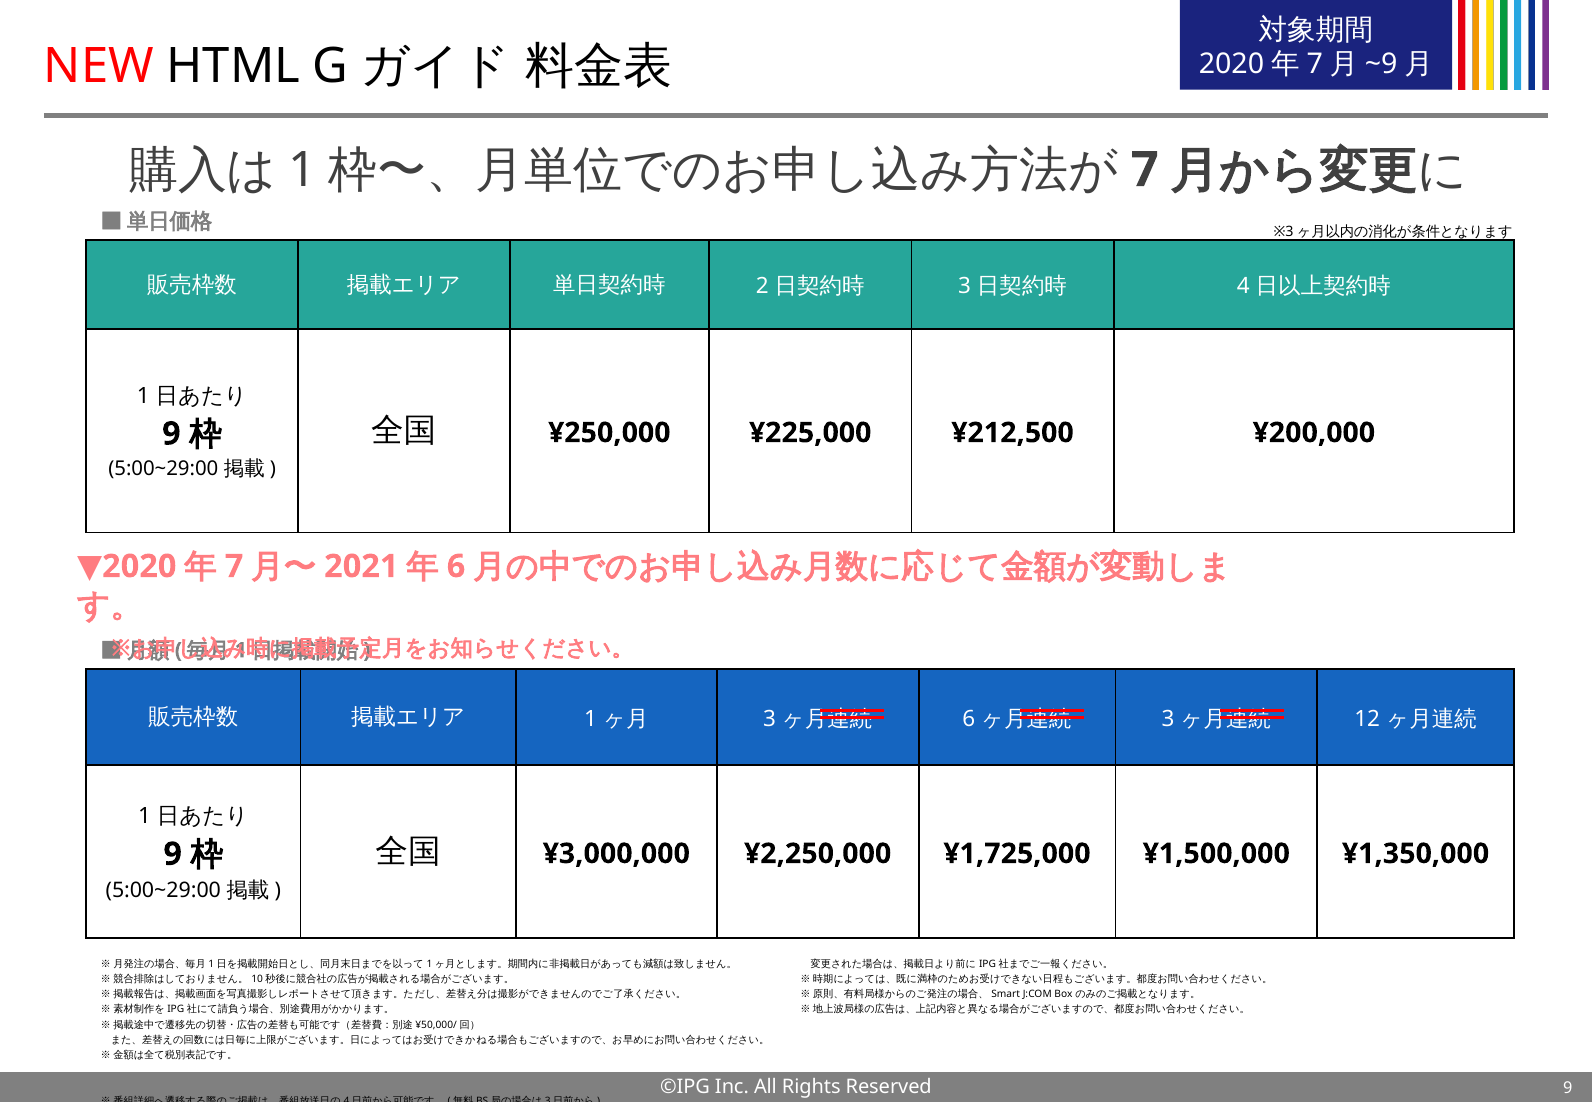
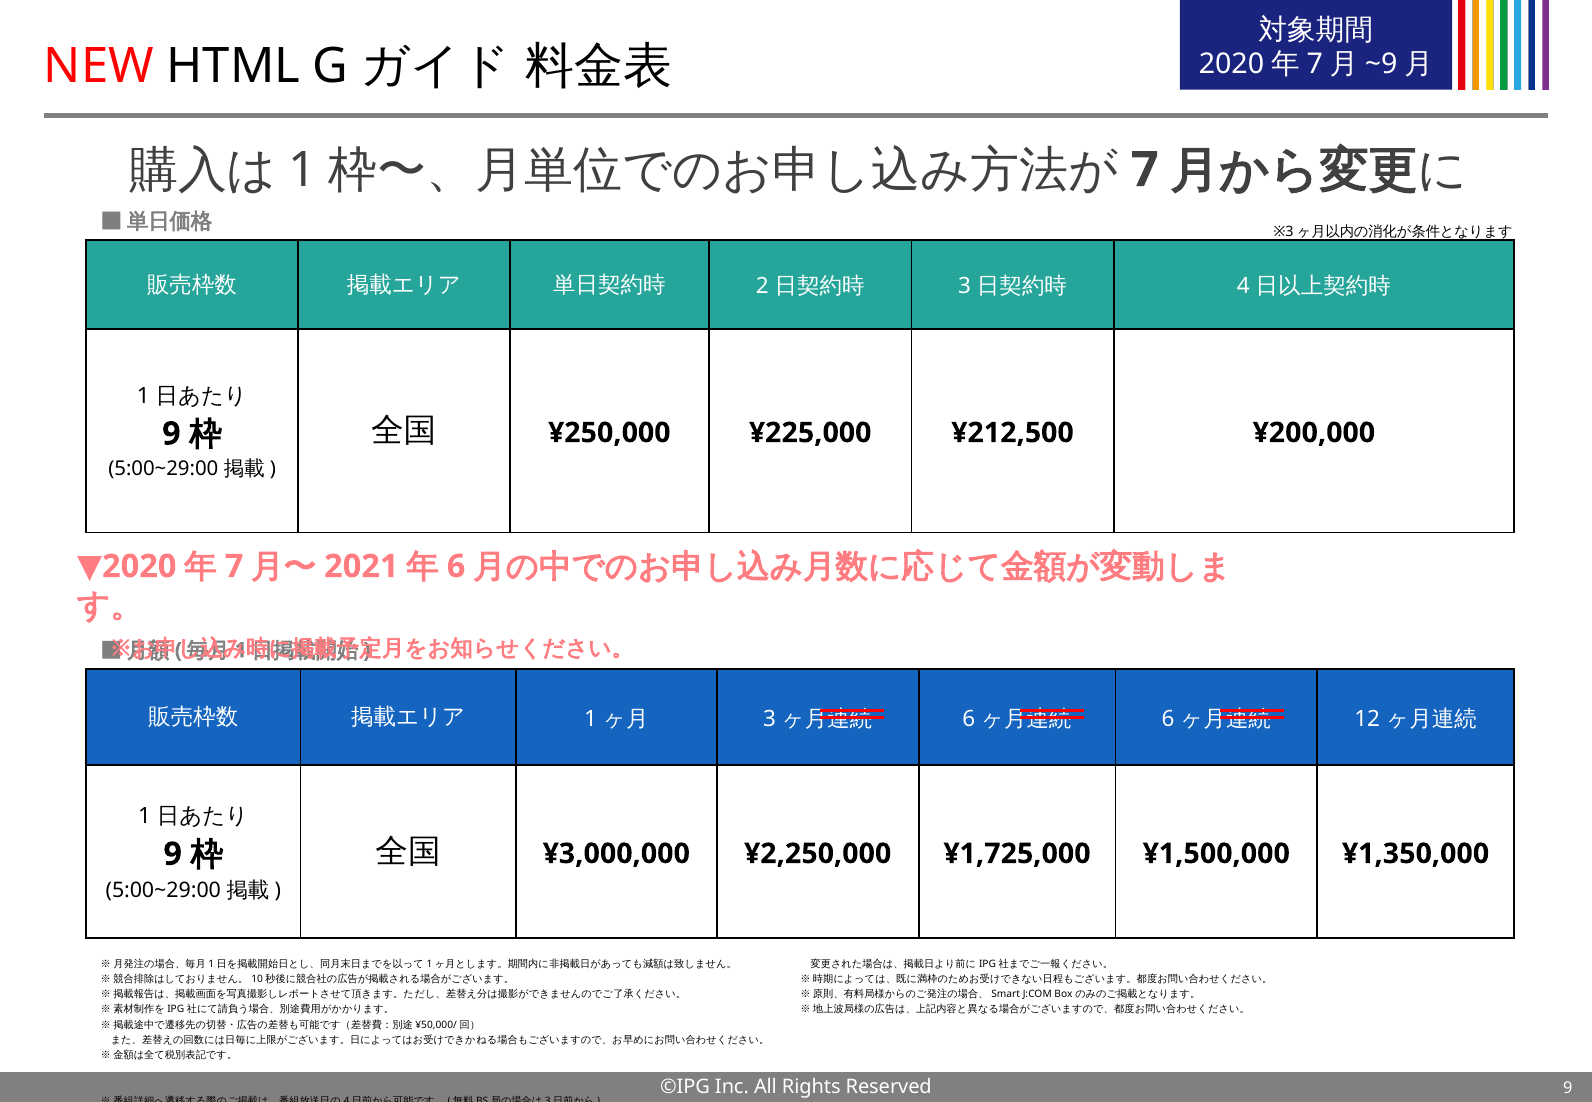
3: 3 -> 6 (1168, 719)
